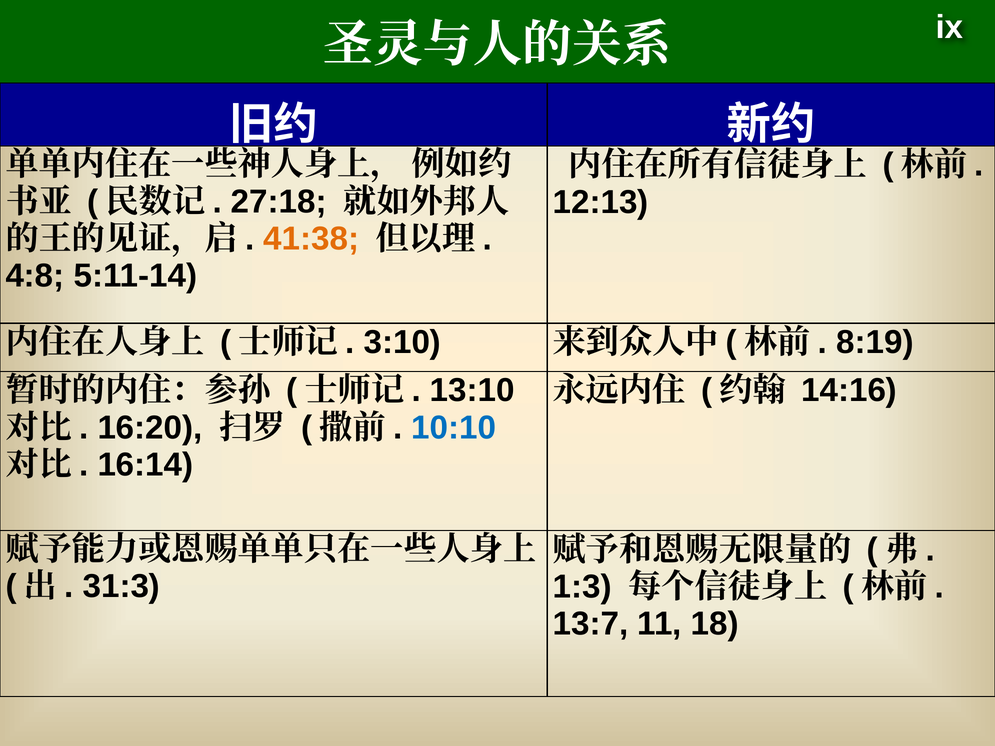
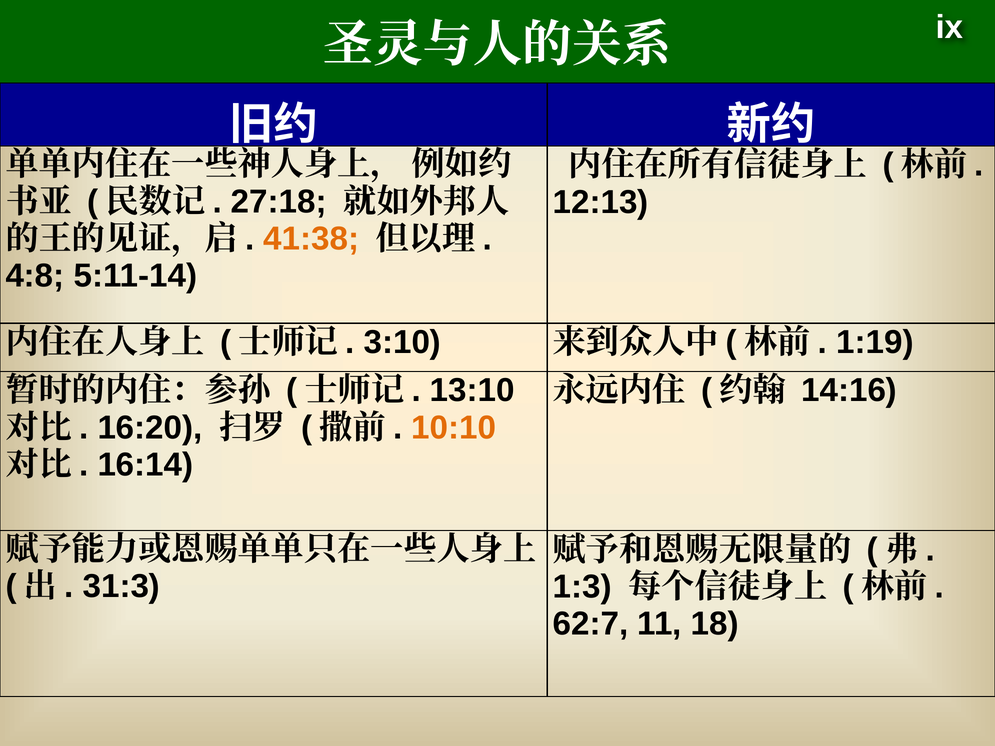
8:19: 8:19 -> 1:19 (875, 342)
10:10 colour: blue -> orange (454, 428)
13:7: 13:7 -> 62:7 (591, 624)
